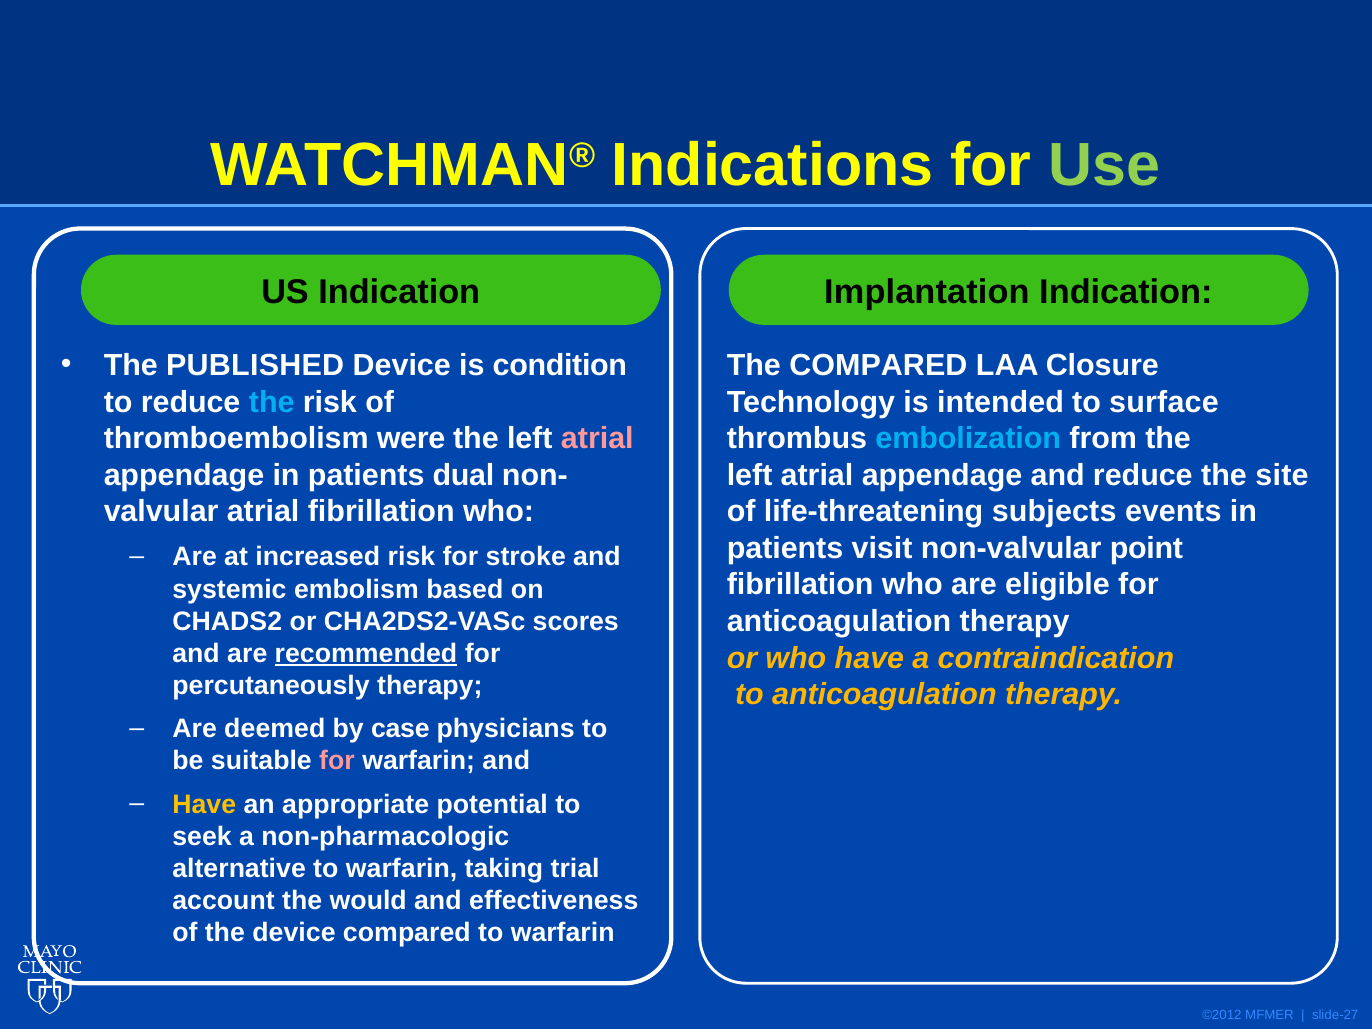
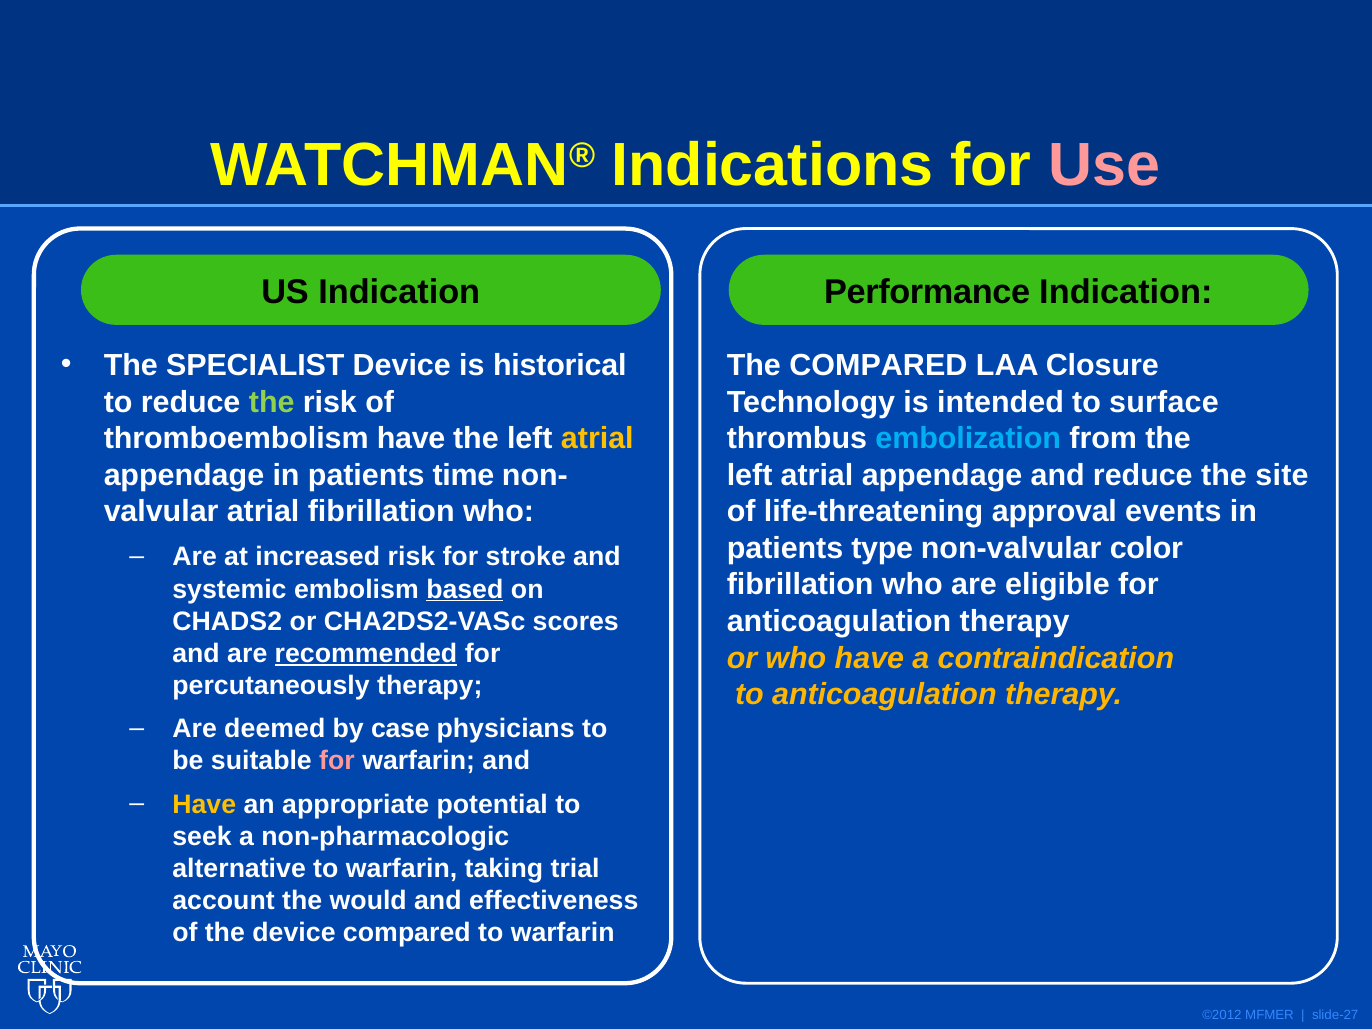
Use colour: light green -> pink (1105, 166)
Implantation: Implantation -> Performance (927, 292)
PUBLISHED: PUBLISHED -> SPECIALIST (255, 365)
condition: condition -> historical (560, 365)
the colour: light blue -> light green (272, 402)
thromboembolism were: were -> have (411, 439)
atrial colour: pink -> yellow (597, 439)
dual: dual -> time (463, 475)
subjects: subjects -> approval (1054, 512)
visit: visit -> type (882, 548)
point: point -> color (1146, 548)
based underline: none -> present (465, 589)
